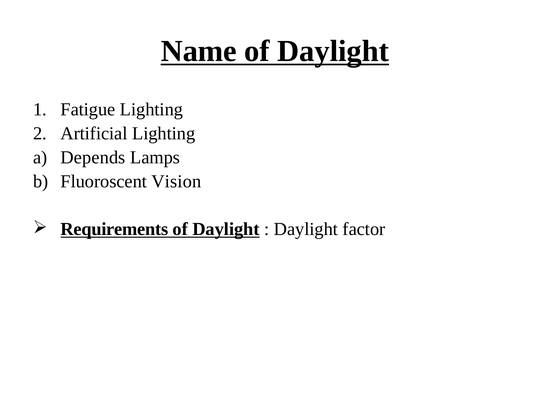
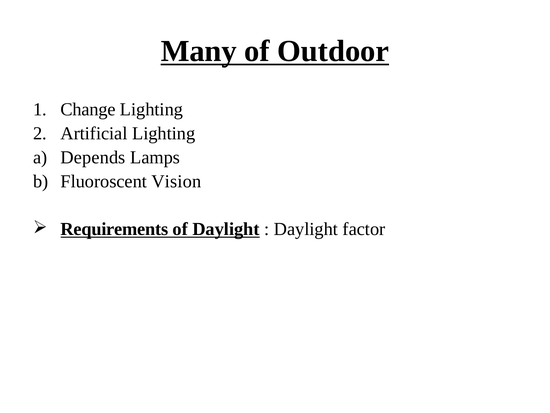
Name: Name -> Many (199, 51)
Daylight: Daylight -> Outdoor (333, 51)
Fatigue: Fatigue -> Change (88, 109)
